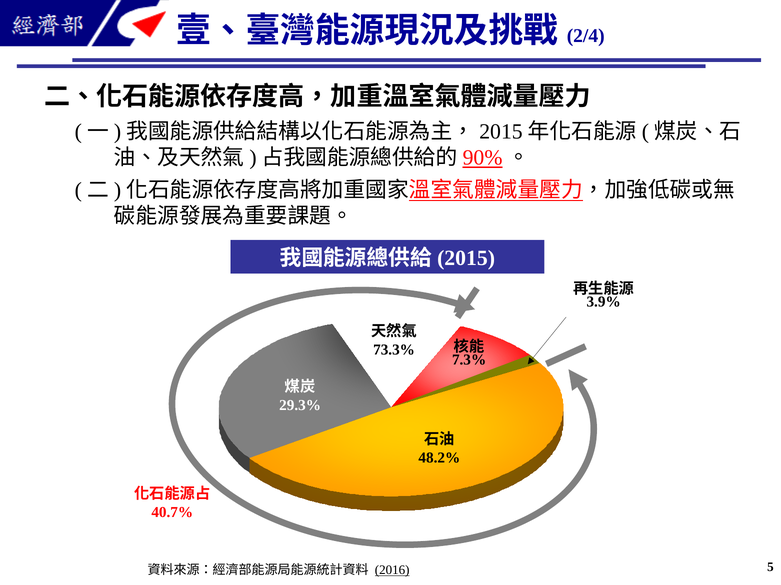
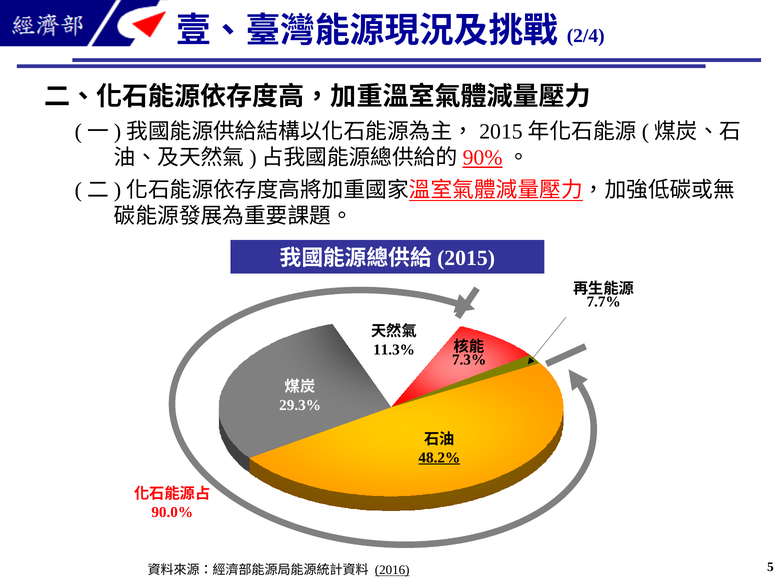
3.9%: 3.9% -> 7.7% (604, 302)
73.3%: 73.3% -> 11.3% (394, 350)
48.2% underline: none -> present (439, 458)
40.7%: 40.7% -> 90.0% (172, 513)
